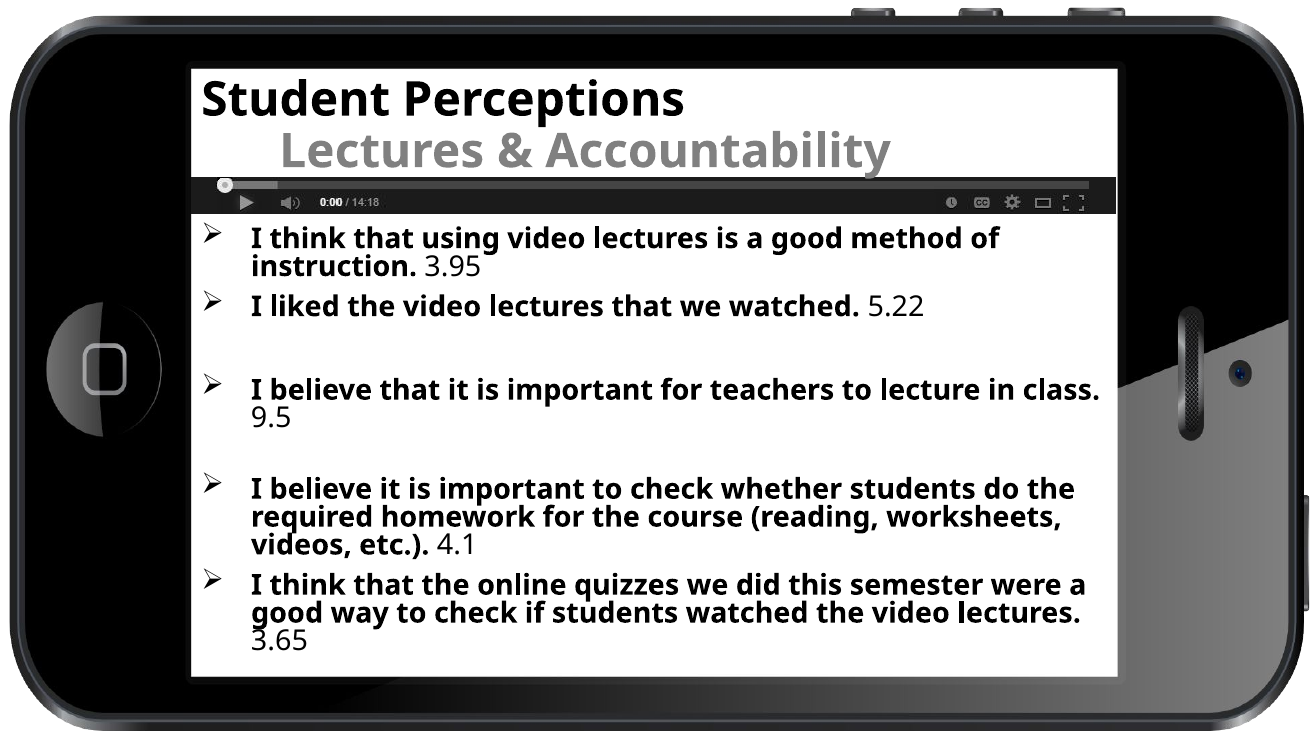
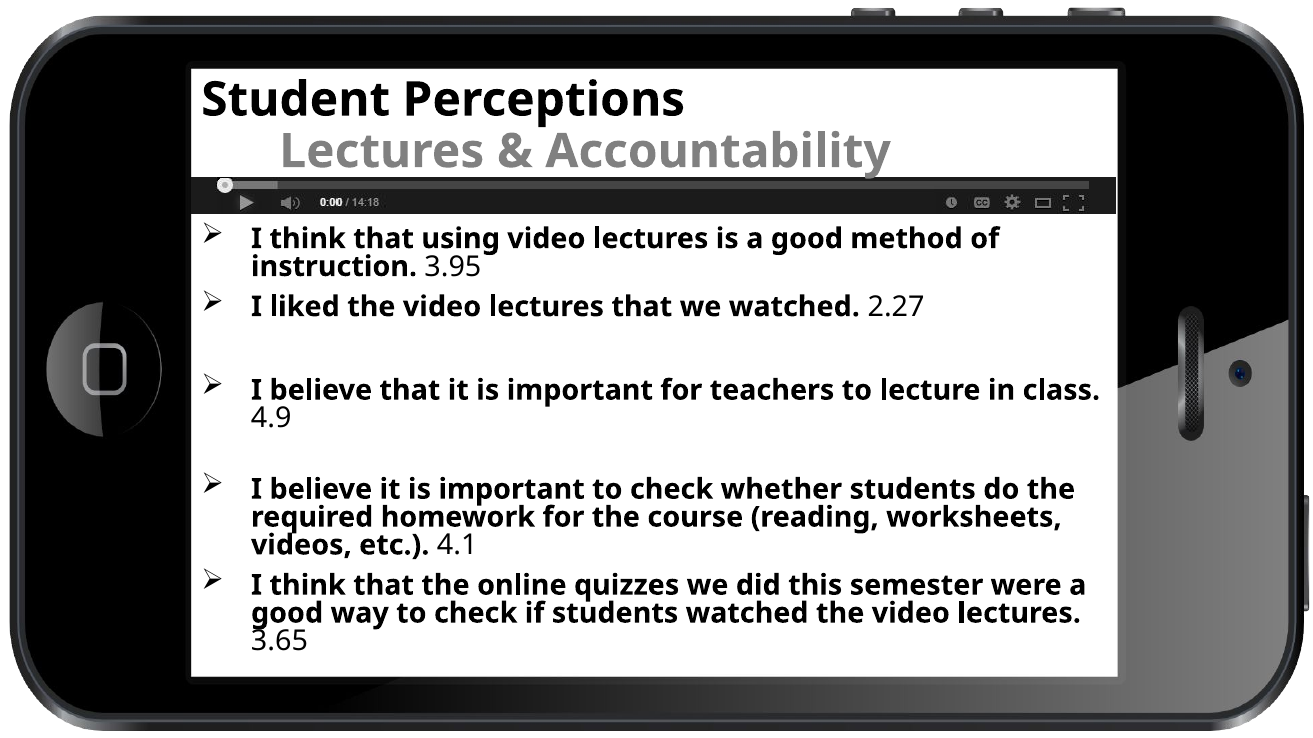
5.22: 5.22 -> 2.27 (896, 307)
9.5: 9.5 -> 4.9 (271, 418)
